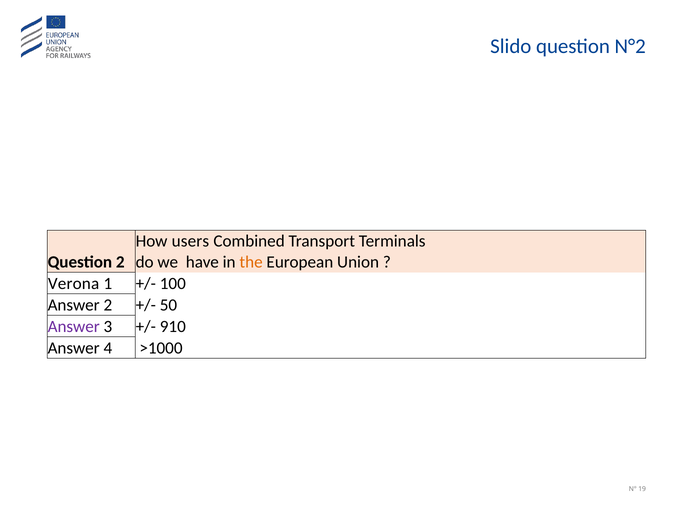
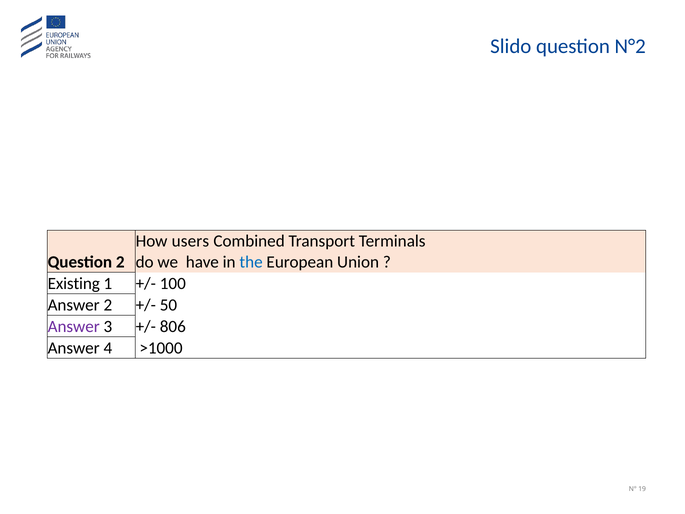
the colour: orange -> blue (251, 262)
Verona: Verona -> Existing (74, 284)
910: 910 -> 806 (173, 326)
